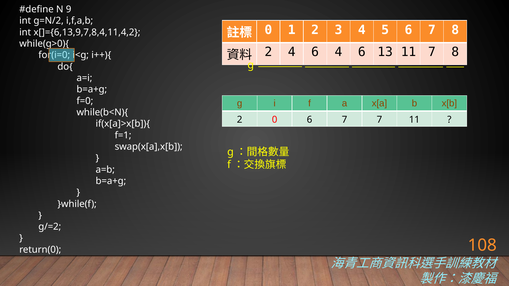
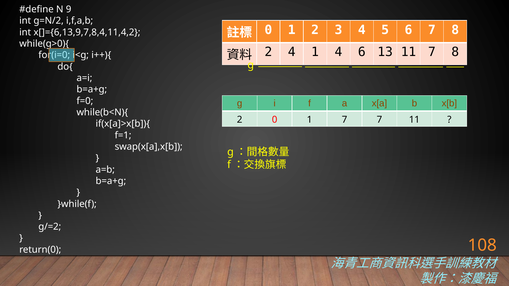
2 4 6: 6 -> 1 (315, 52)
2 0 6: 6 -> 1 (310, 120)
